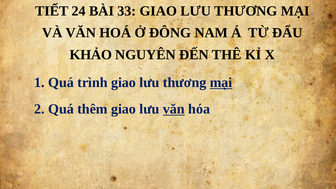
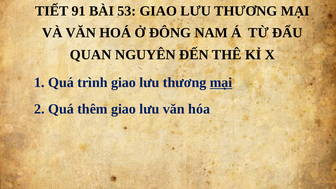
24: 24 -> 91 (79, 11)
33: 33 -> 53 (127, 11)
KHẢO: KHẢO -> QUAN (91, 55)
văn underline: present -> none (174, 109)
